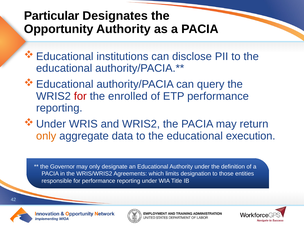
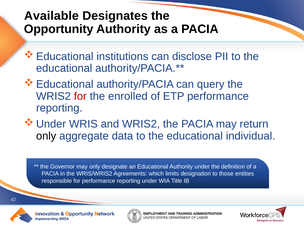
Particular: Particular -> Available (51, 16)
only colour: orange -> black (46, 136)
execution: execution -> individual (251, 136)
